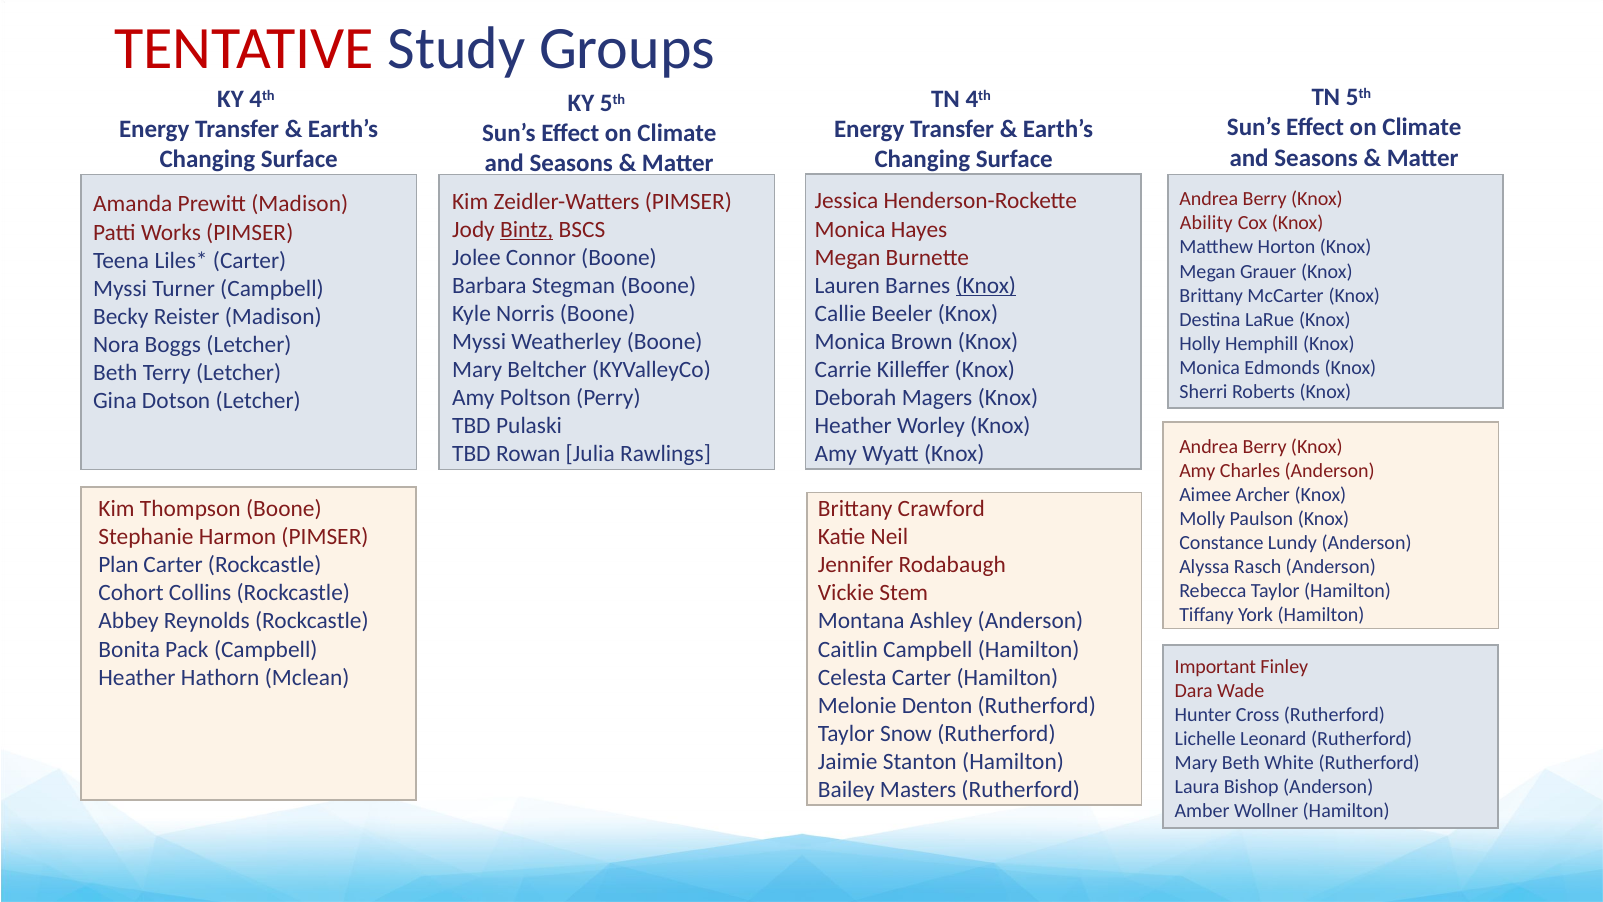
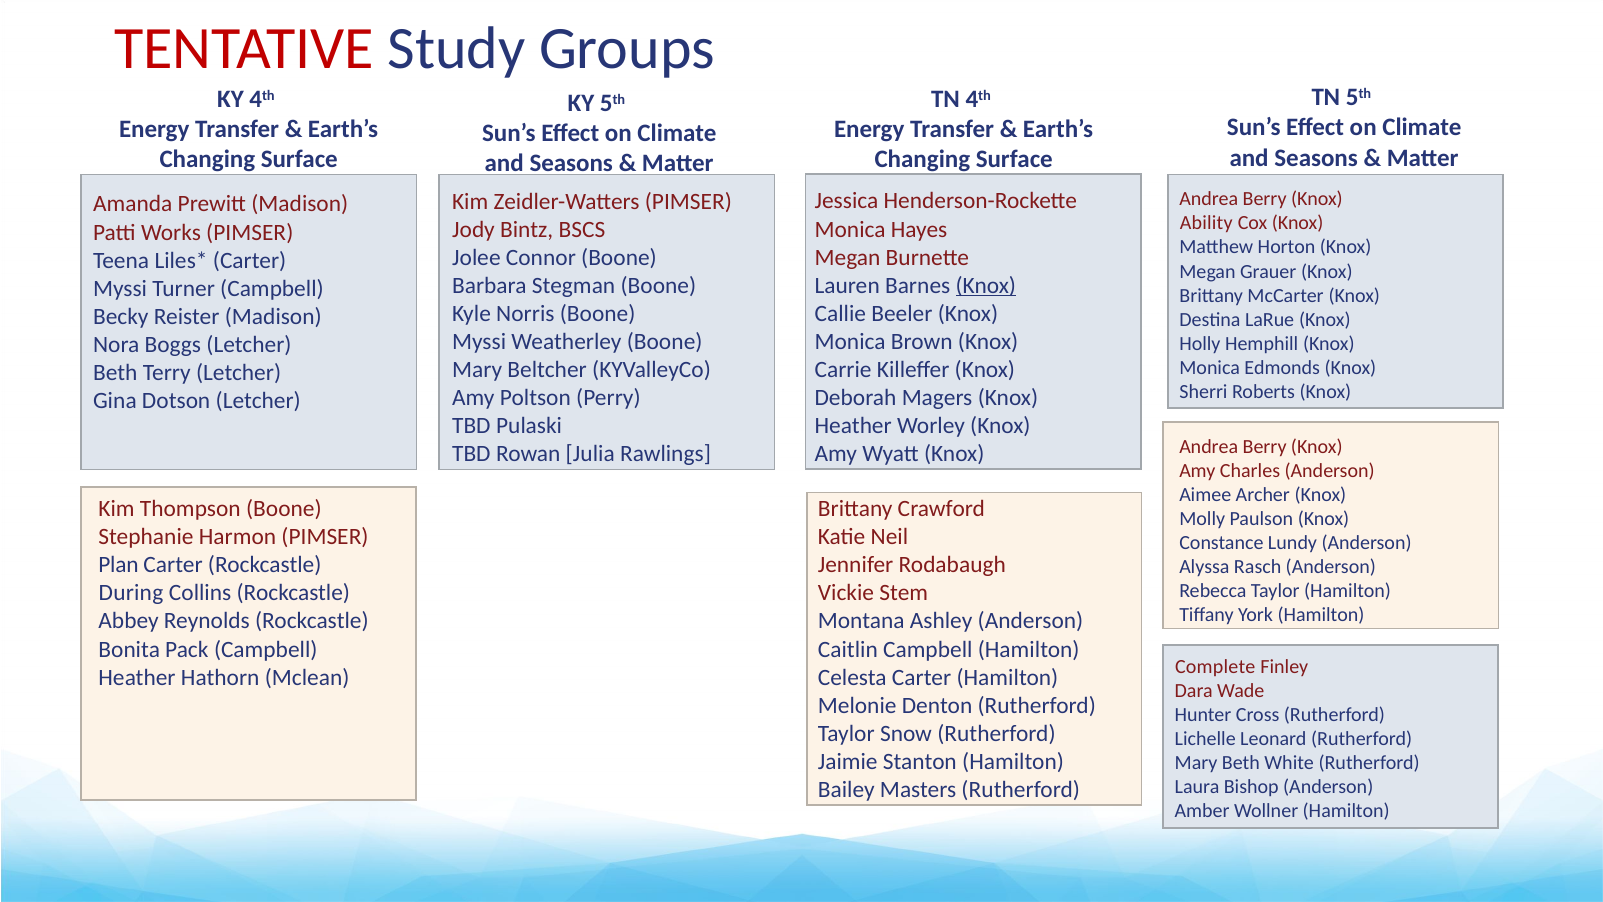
Bintz underline: present -> none (527, 229)
Cohort: Cohort -> During (131, 593)
Important: Important -> Complete (1215, 666)
